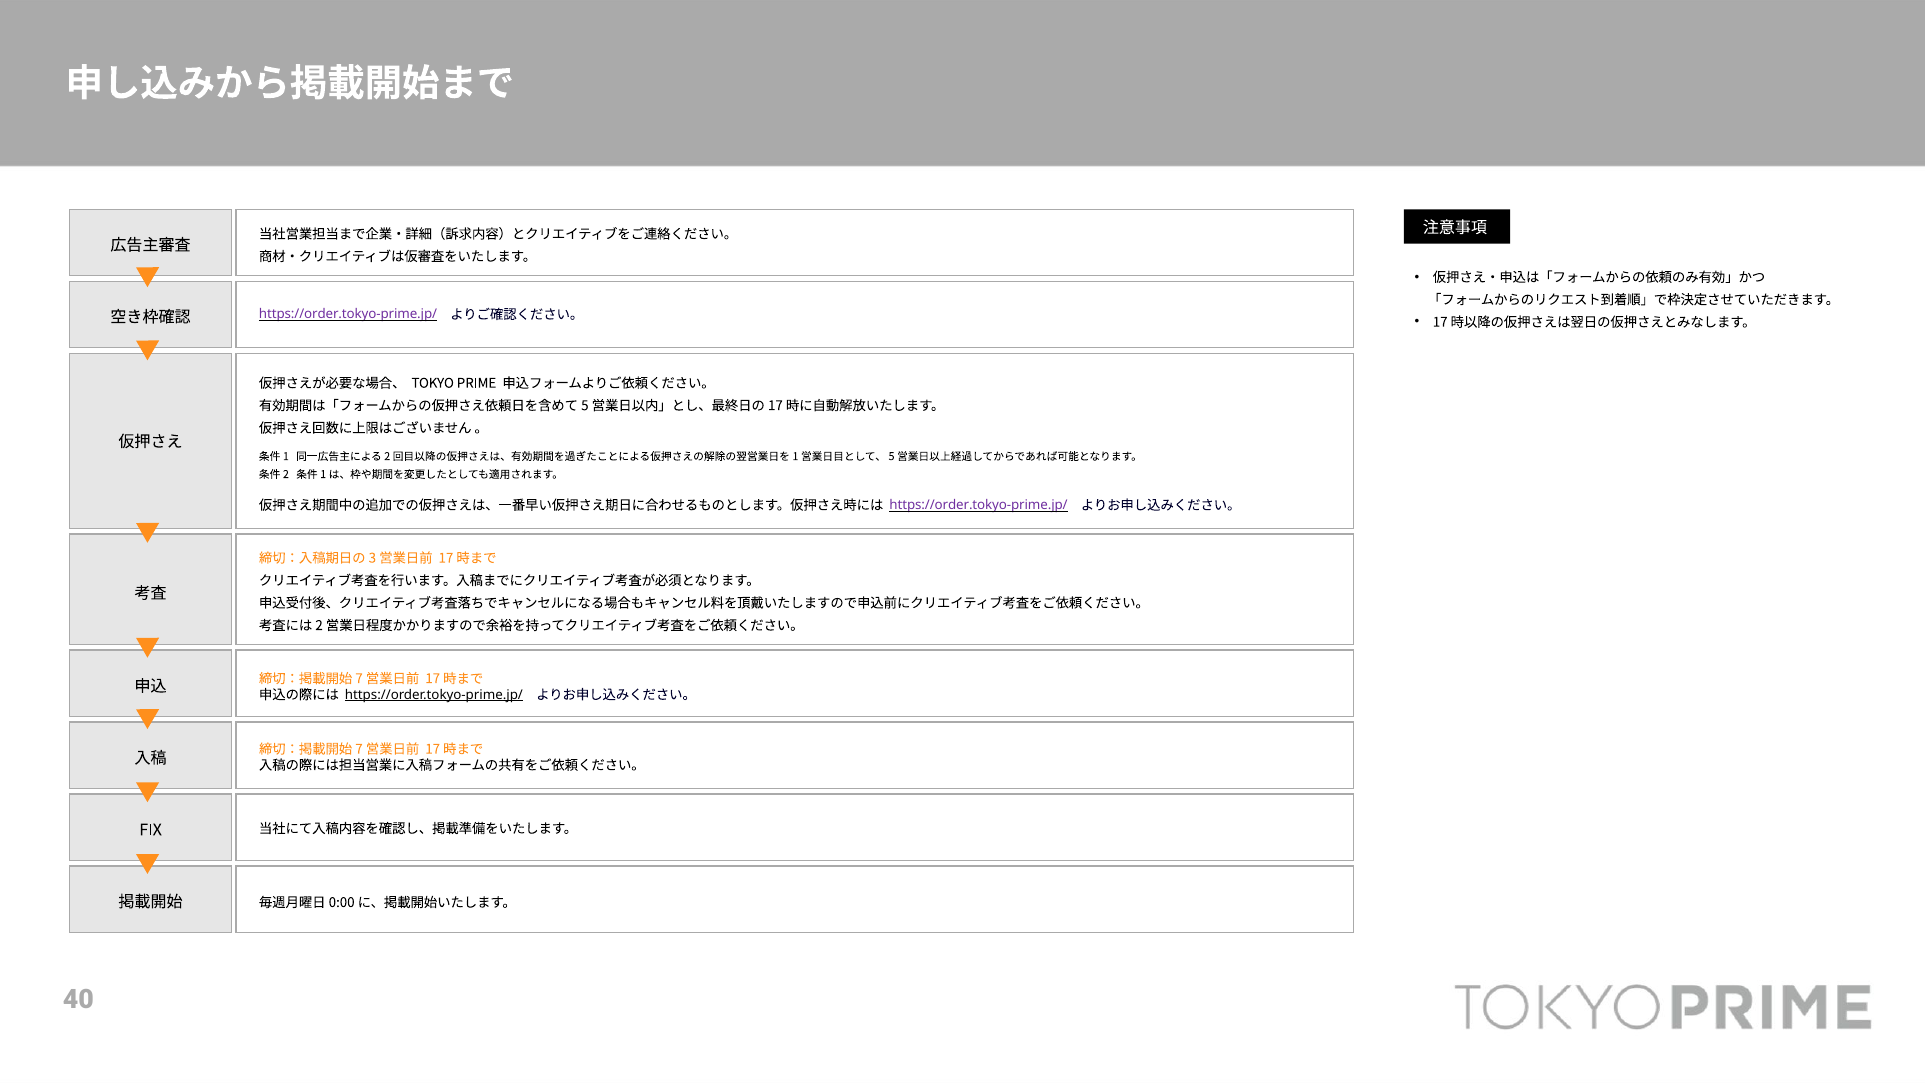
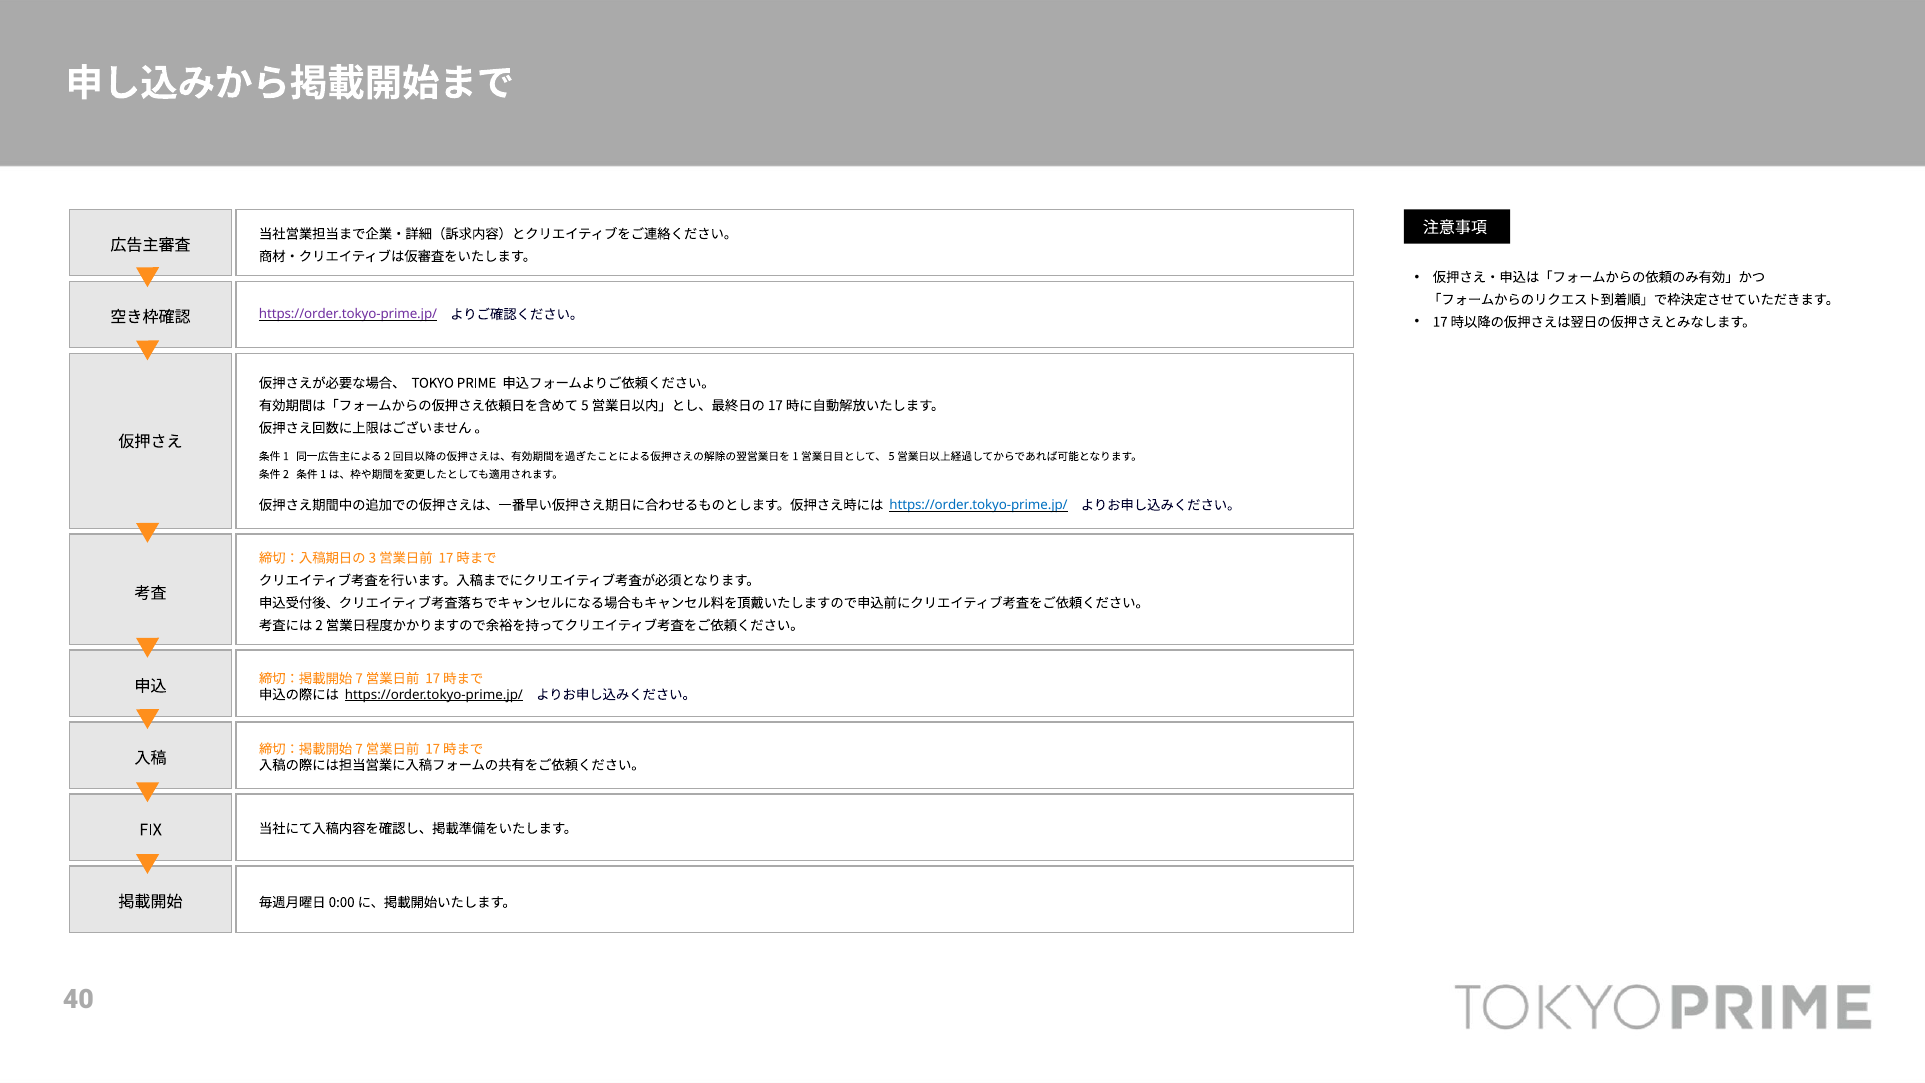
https://order.tokyo-prime.jp/ colour: purple -> blue (979, 505)
